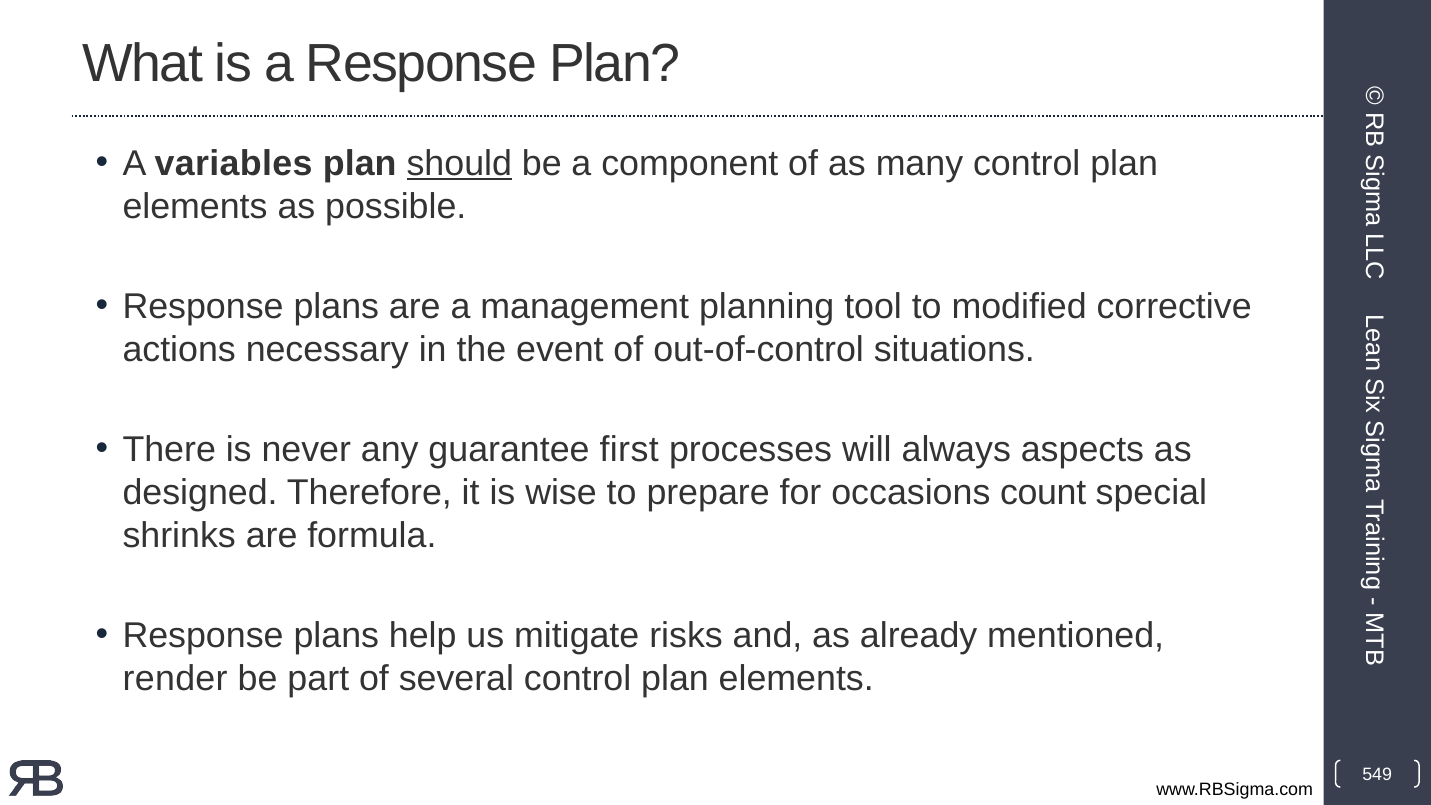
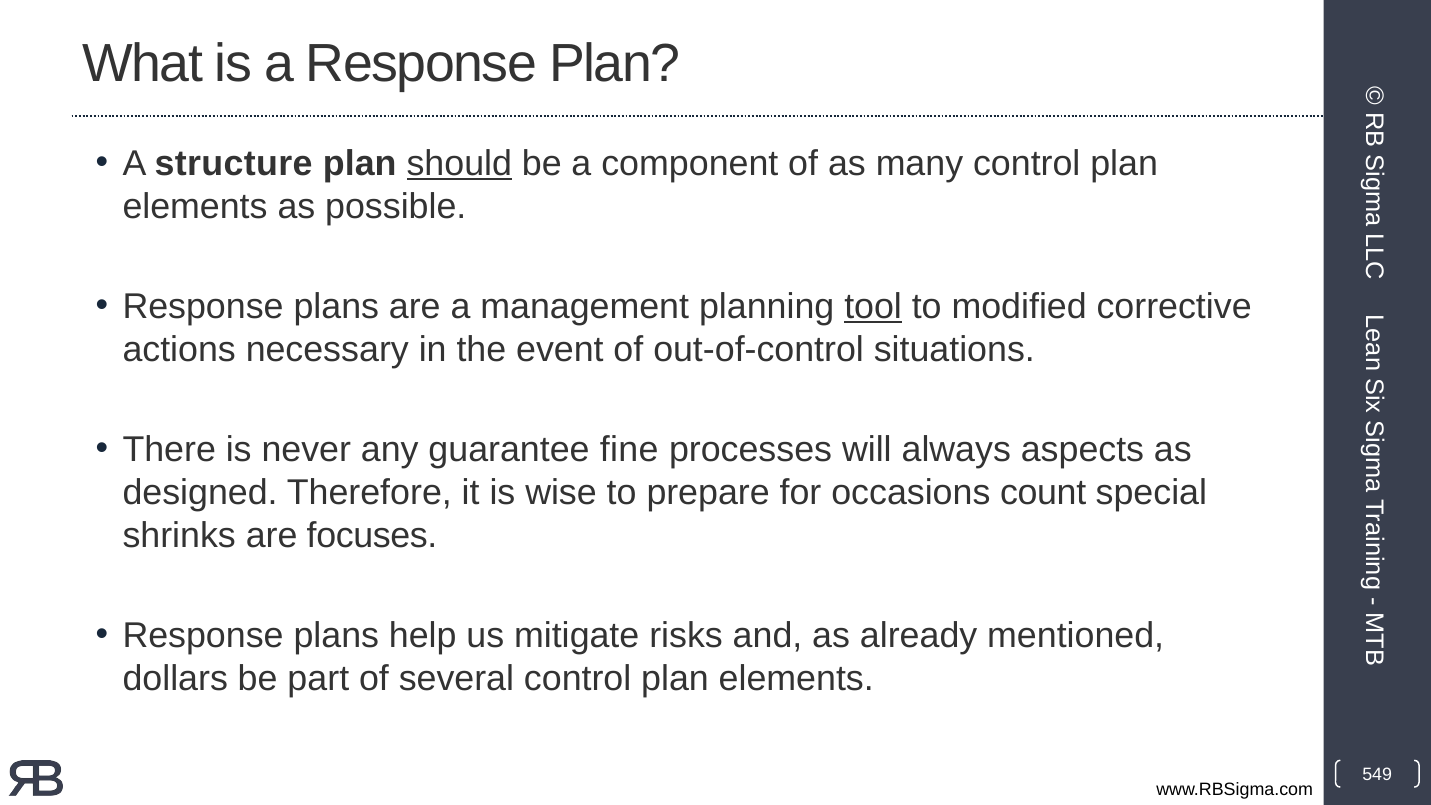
variables: variables -> structure (234, 163)
tool underline: none -> present (873, 307)
first: first -> fine (629, 450)
formula: formula -> focuses (372, 536)
render: render -> dollars (175, 679)
